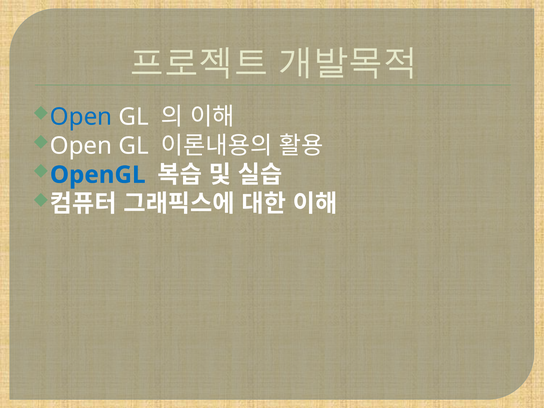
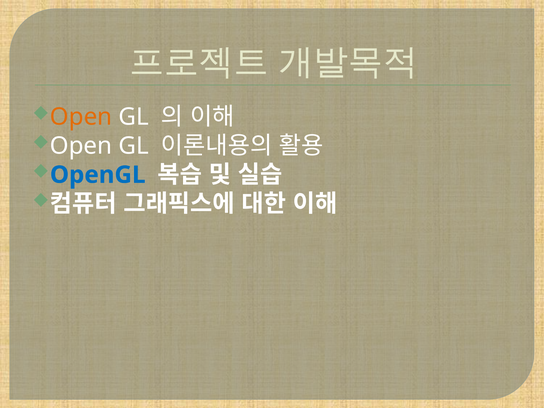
Open colour: blue -> orange (81, 117)
